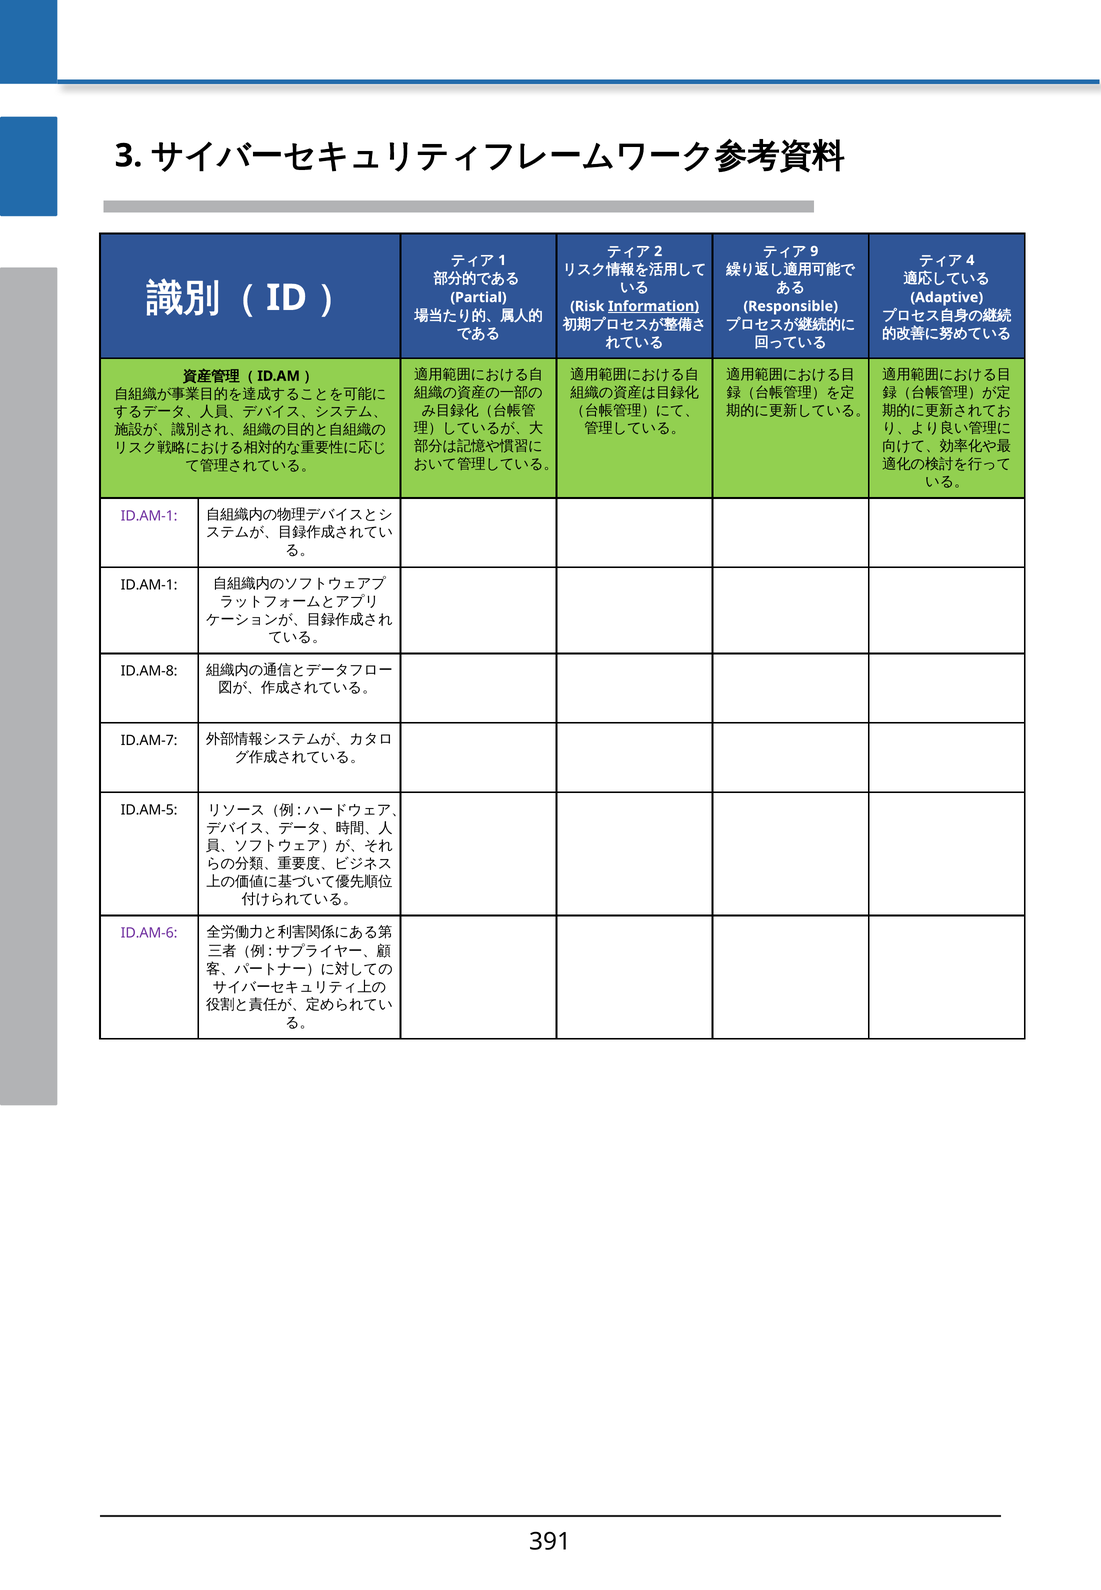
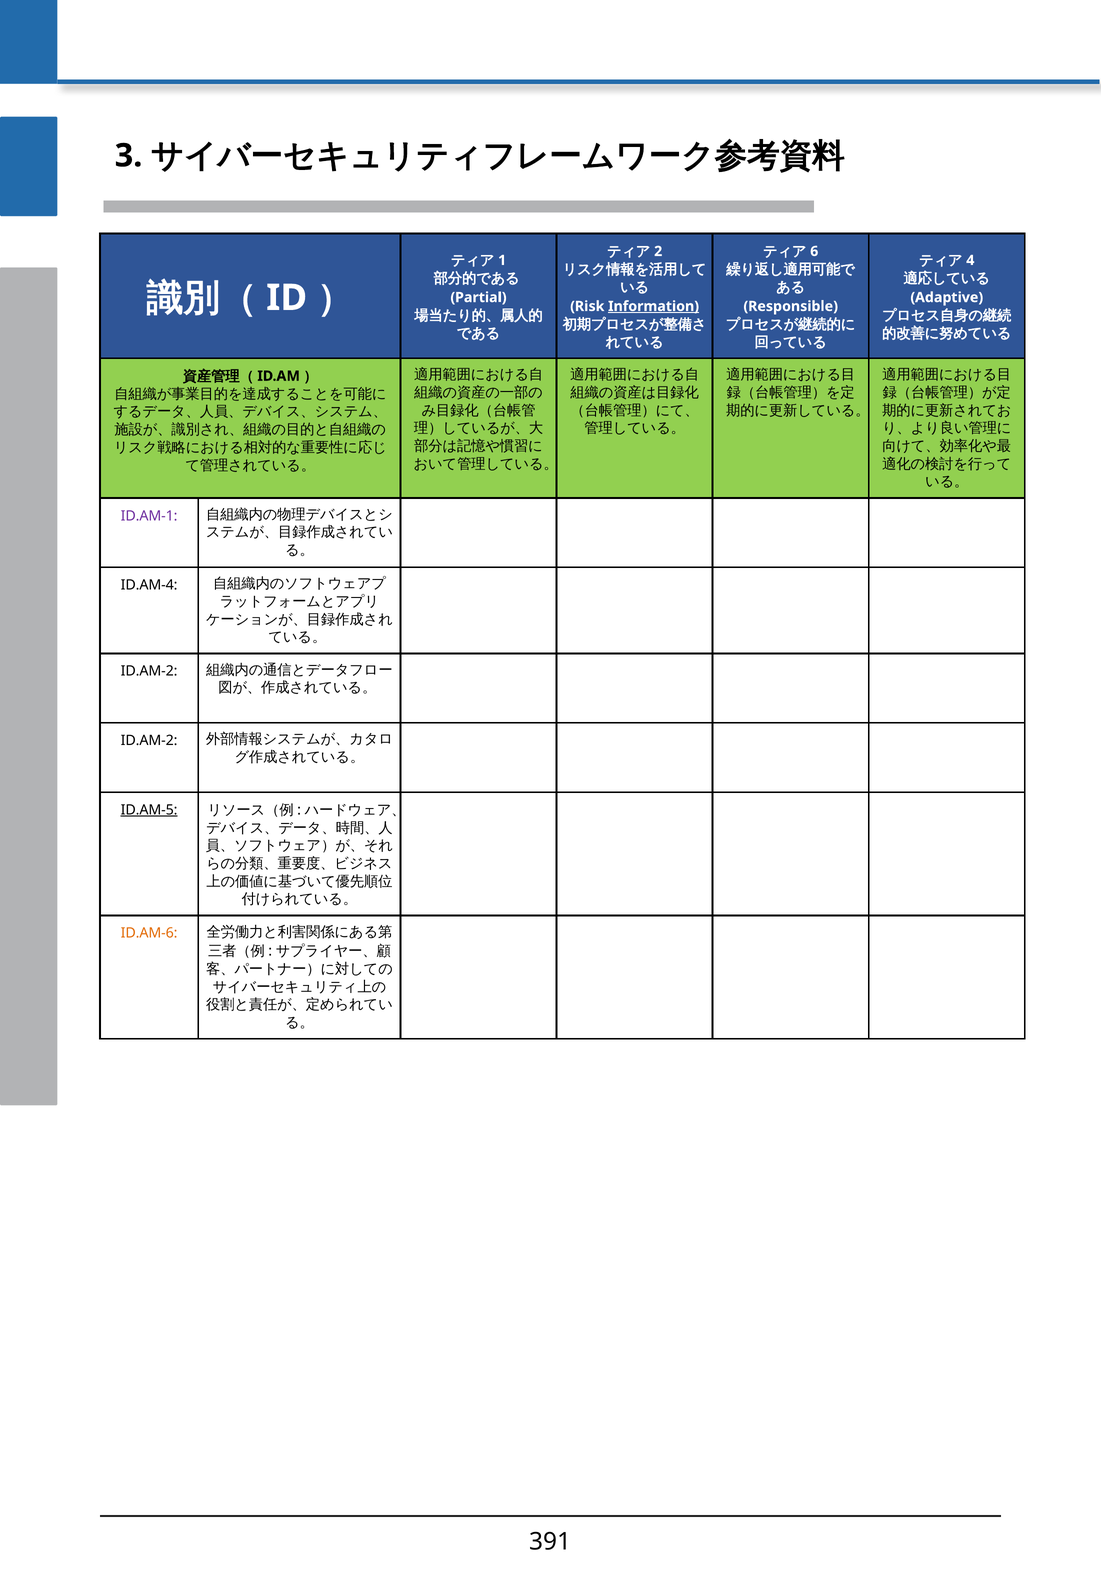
9: 9 -> 6 (814, 251)
ID.AM-1: ID.AM-1 -> ID.AM-4 (149, 585)
ID.AM-8: ID.AM-8 -> ID.AM-2 (149, 671)
ID.AM-7: ID.AM-7 -> ID.AM-2 (149, 741)
ID.AM-5 underline: none -> present (149, 810)
ID.AM-6 colour: purple -> orange (149, 933)
